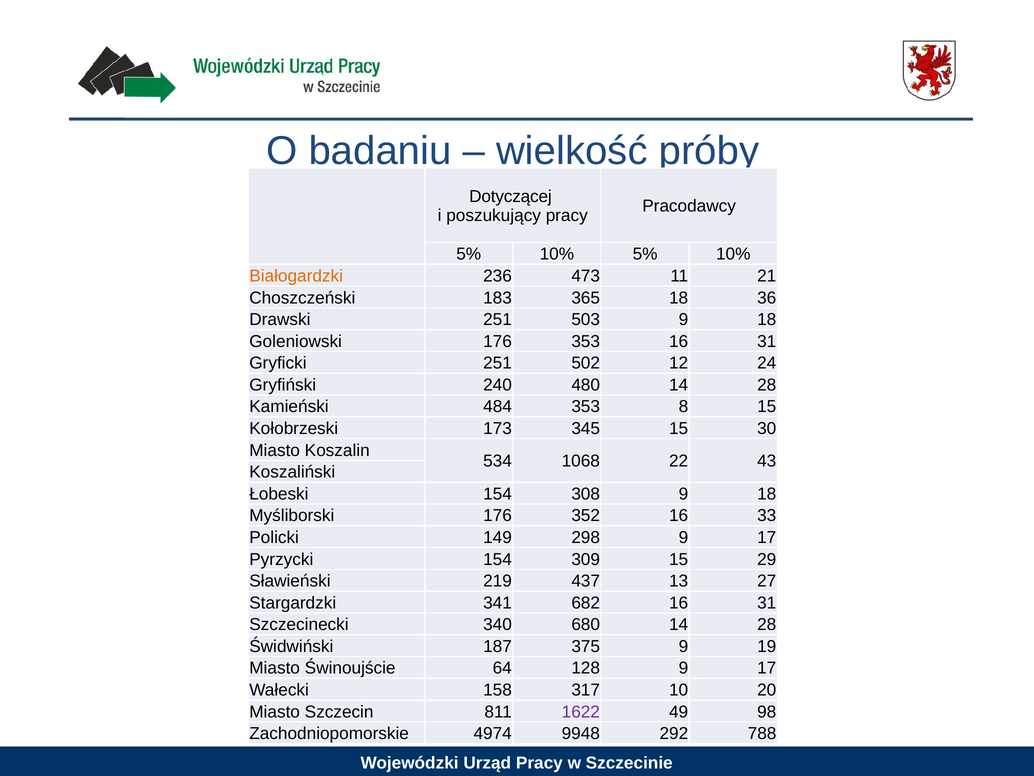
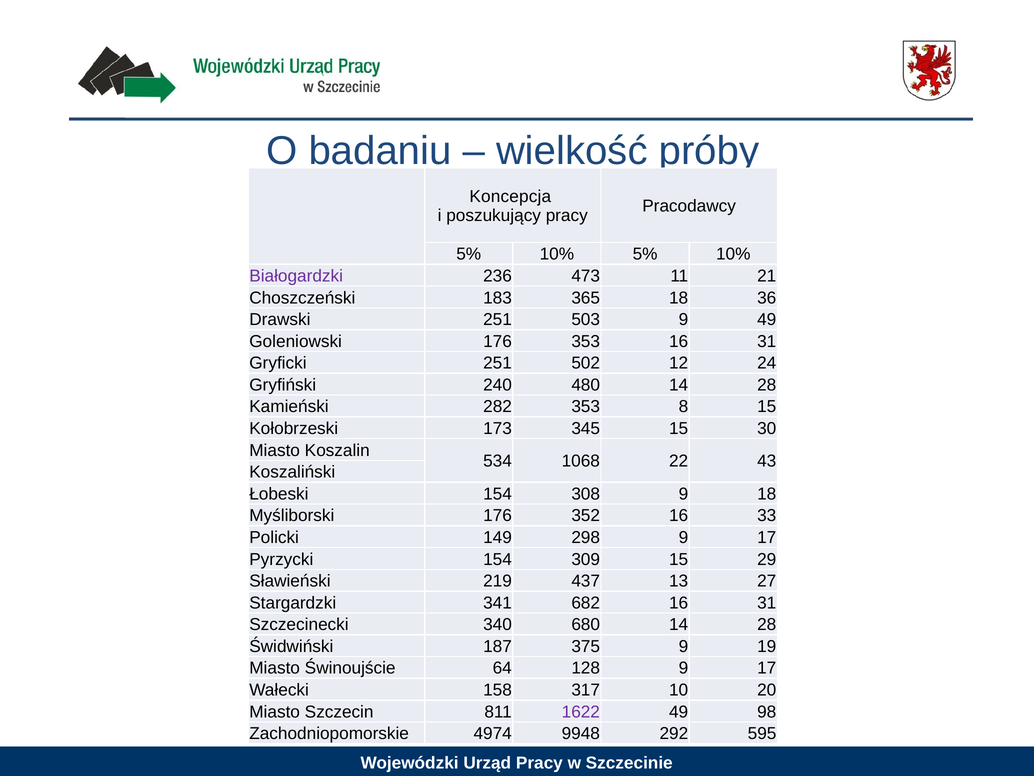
Dotyczącej: Dotyczącej -> Koncepcja (510, 196)
Białogardzki colour: orange -> purple (296, 276)
503 9 18: 18 -> 49 (767, 319)
484: 484 -> 282 (498, 407)
788: 788 -> 595 (762, 733)
